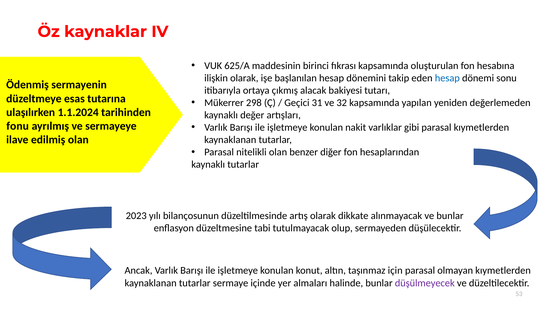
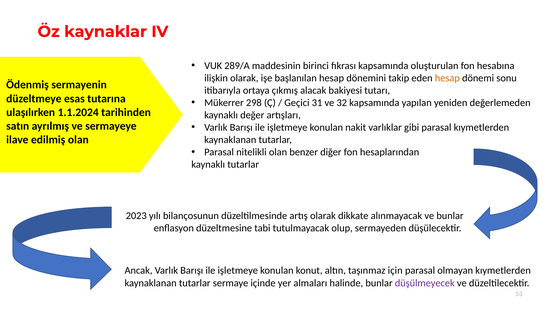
625/A: 625/A -> 289/A (237, 66)
hesap colour: blue -> orange (447, 78)
fonu: fonu -> satın (18, 126)
